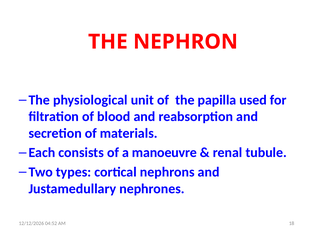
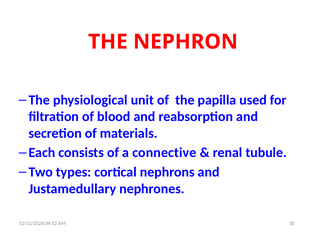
manoeuvre: manoeuvre -> connective (164, 153)
